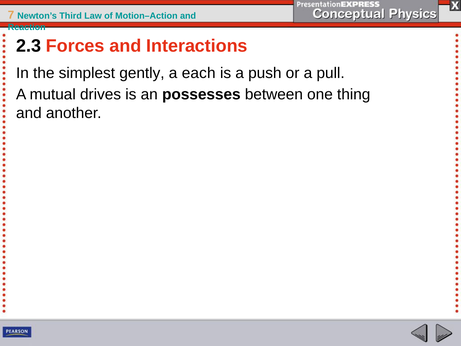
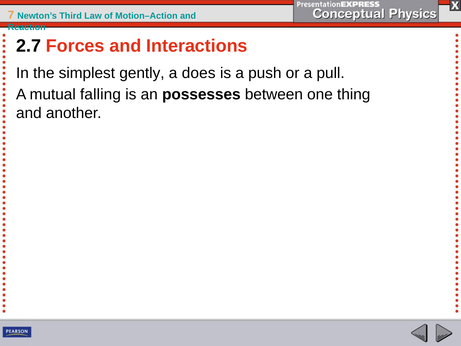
2.3: 2.3 -> 2.7 (29, 46)
each: each -> does (199, 73)
drives: drives -> falling (100, 94)
